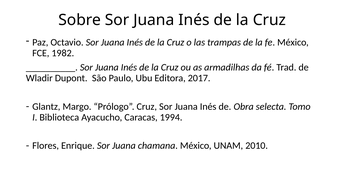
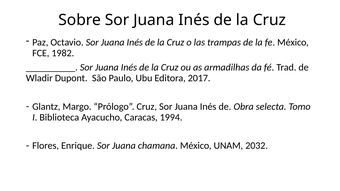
2010: 2010 -> 2032 (257, 146)
